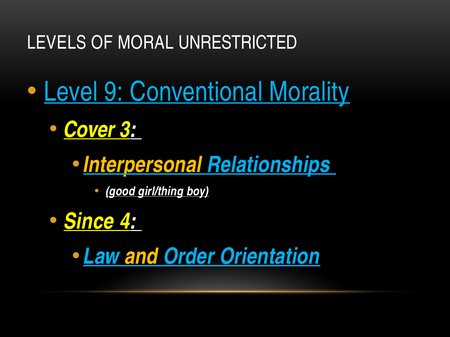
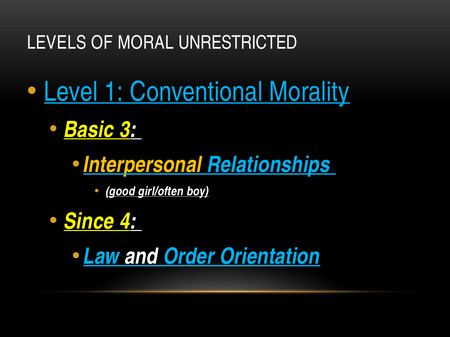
9: 9 -> 1 (114, 92)
Cover: Cover -> Basic (89, 130)
girl/thing: girl/thing -> girl/often (161, 192)
and colour: yellow -> white (141, 257)
